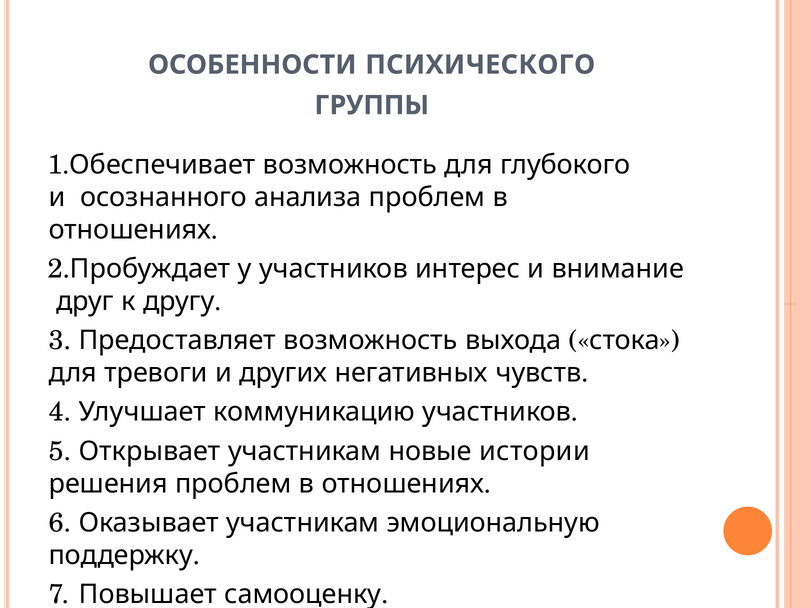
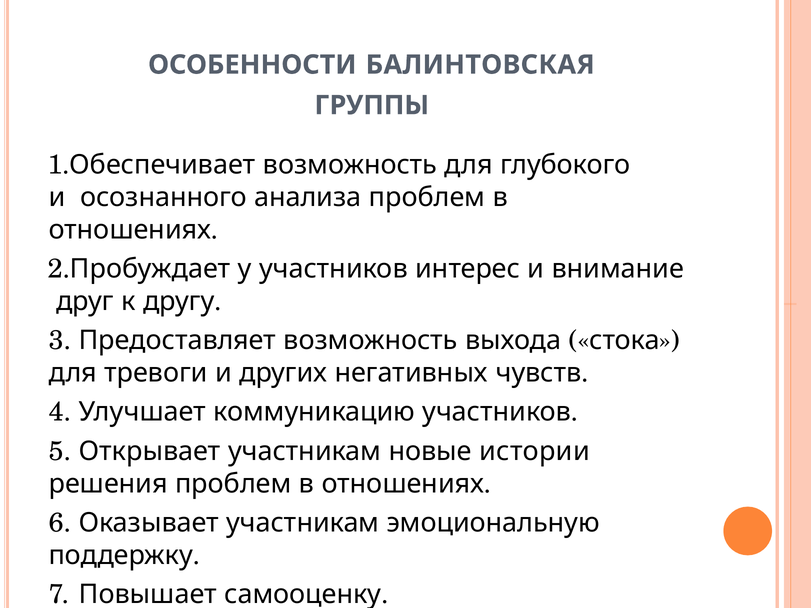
ПСИХИЧЕСКОГО: ПСИХИЧЕСКОГО -> БАЛИНТОВСКАЯ (480, 65)
